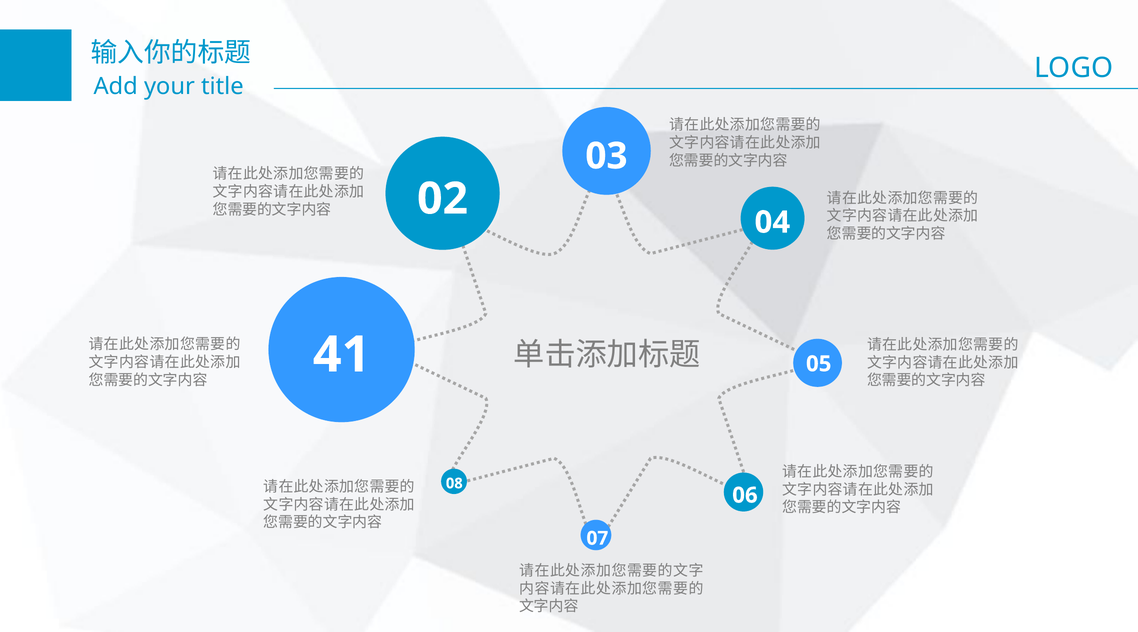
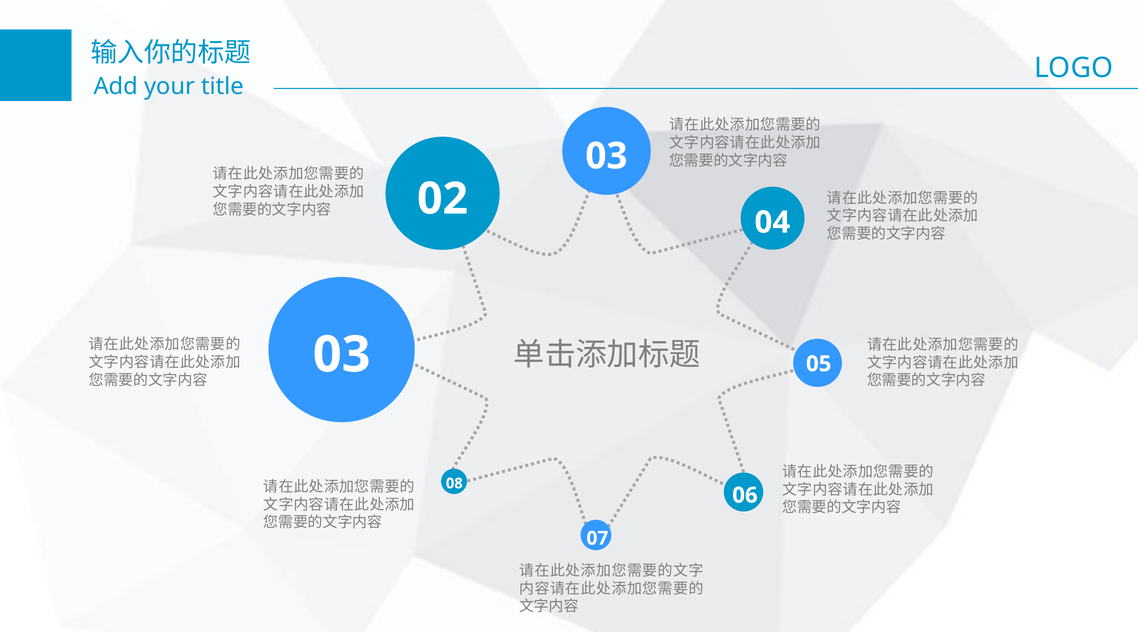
41: 41 -> 03 (342, 355)
